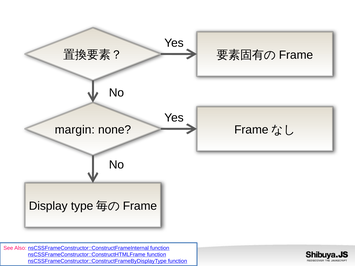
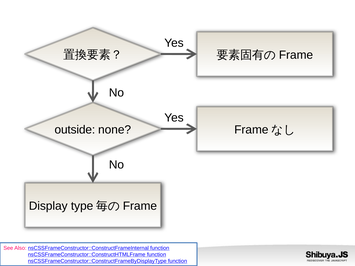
margin: margin -> outside (75, 130)
